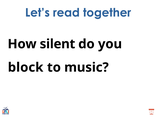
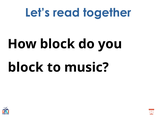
How silent: silent -> block (57, 44)
